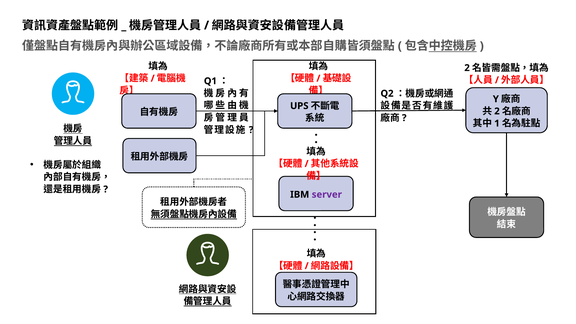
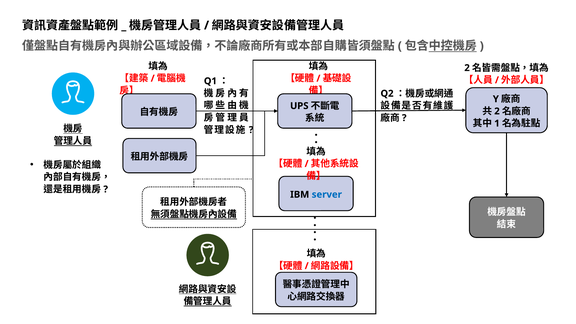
server colour: purple -> blue (327, 195)
